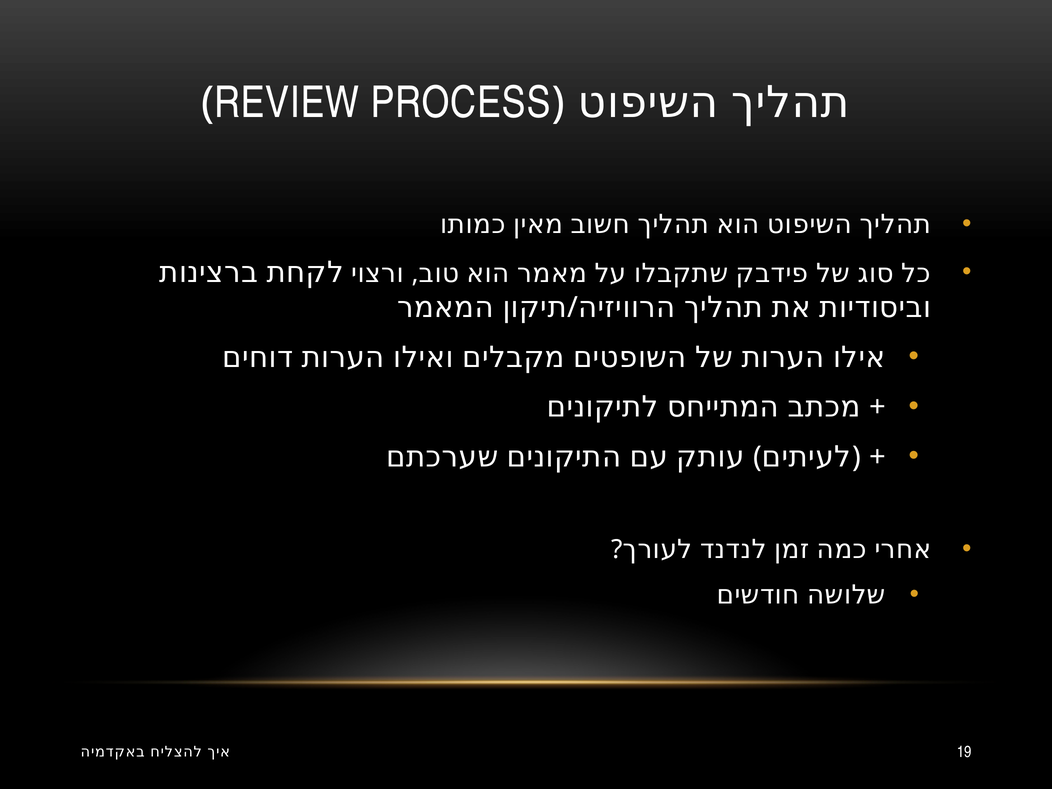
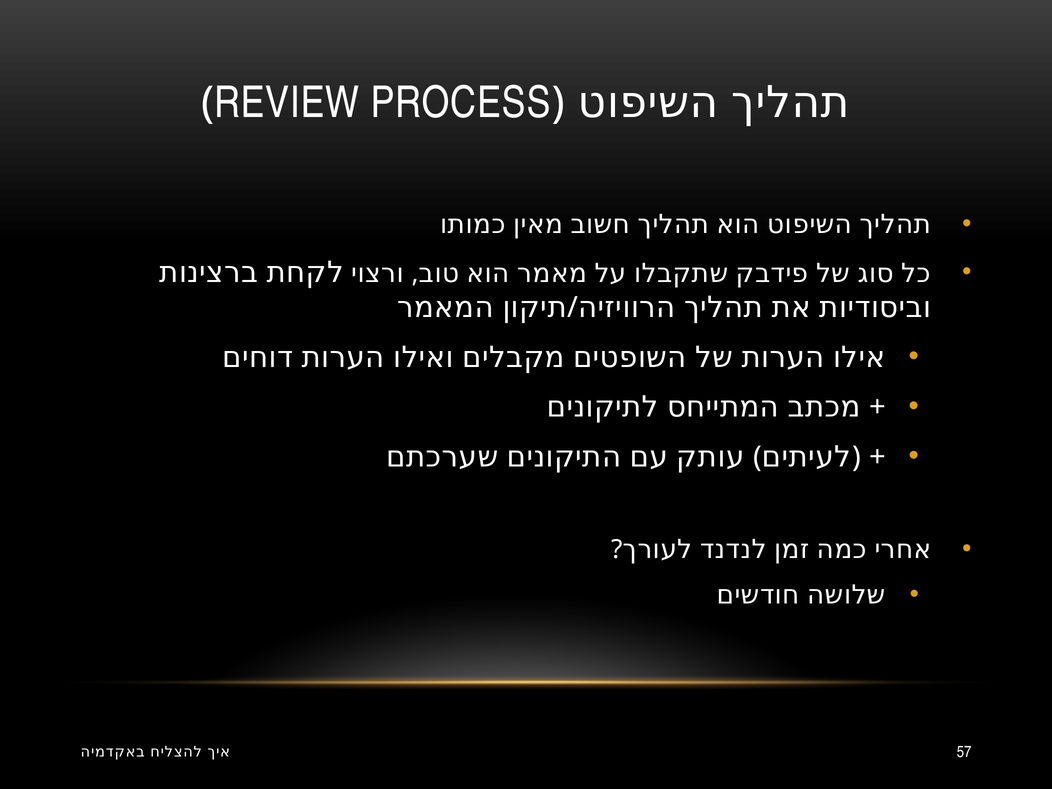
19: 19 -> 57 (964, 752)
